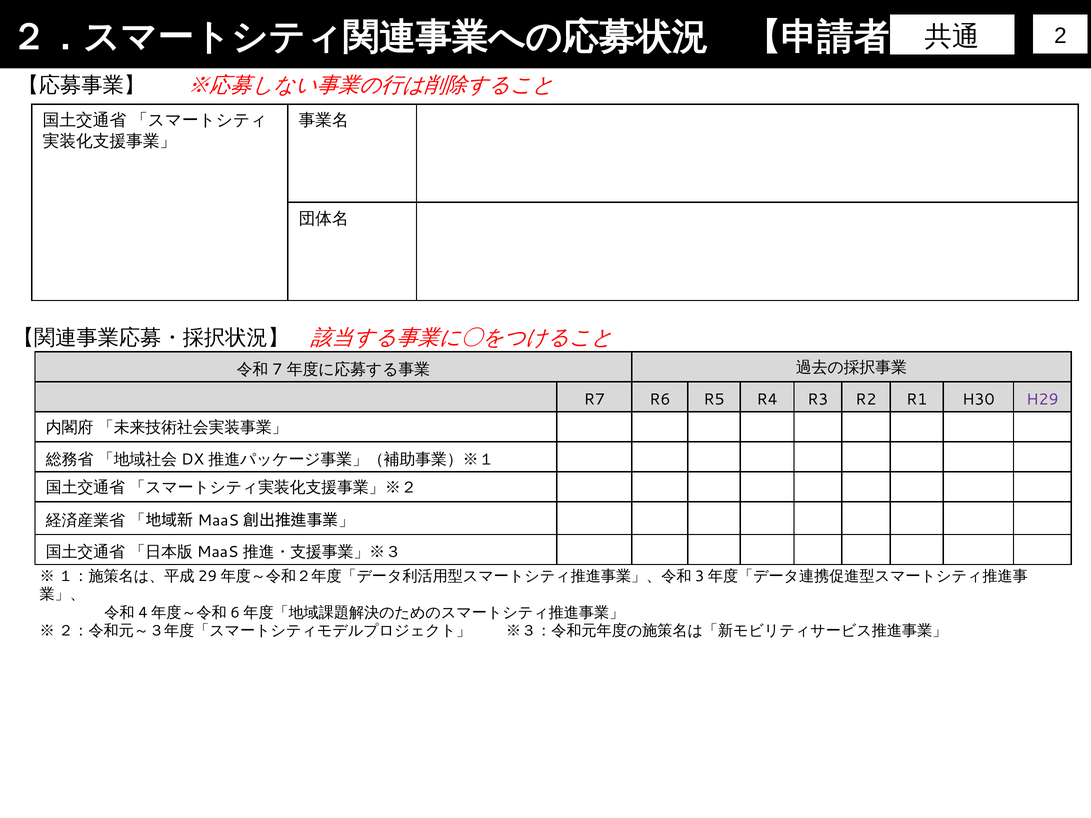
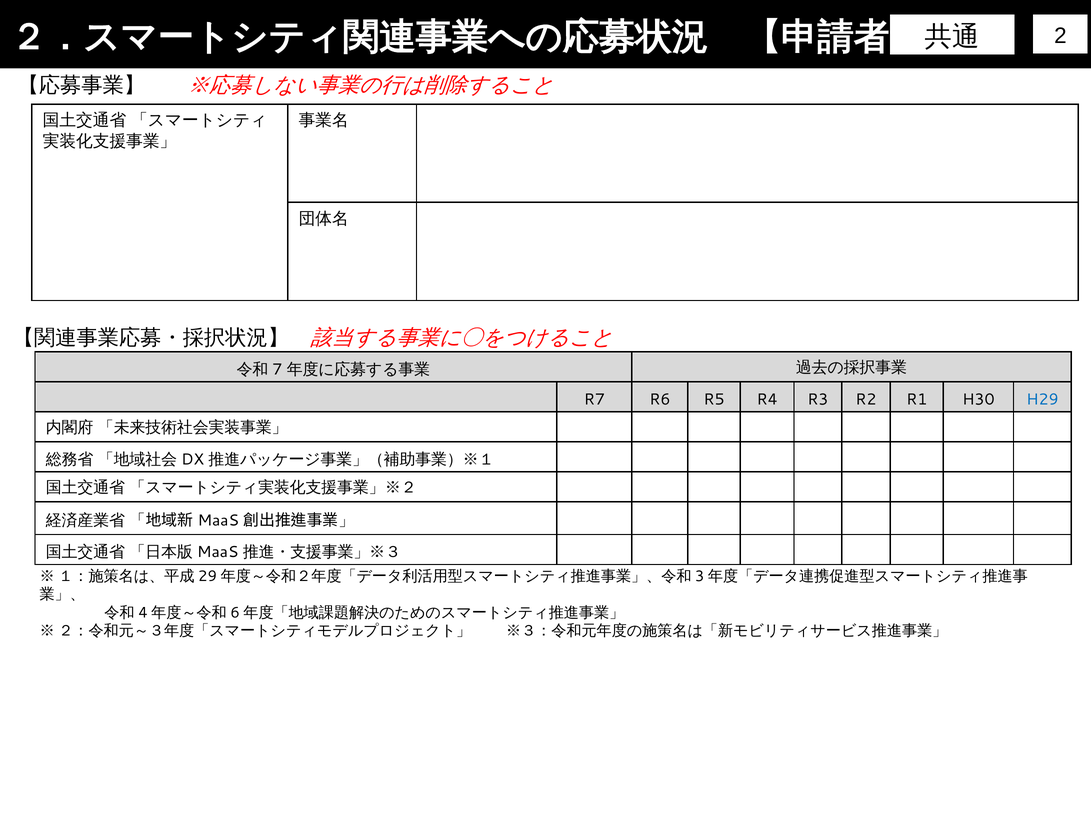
H29 colour: purple -> blue (1042, 399)
